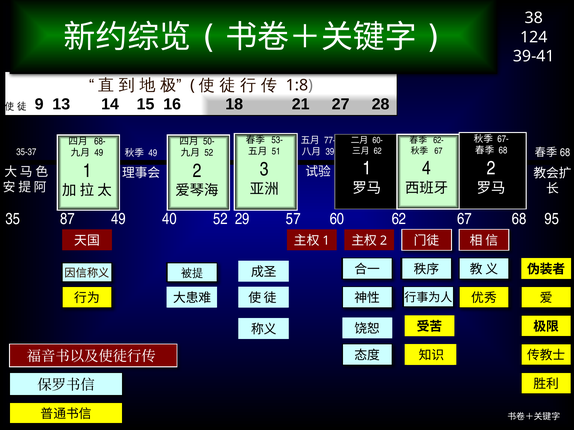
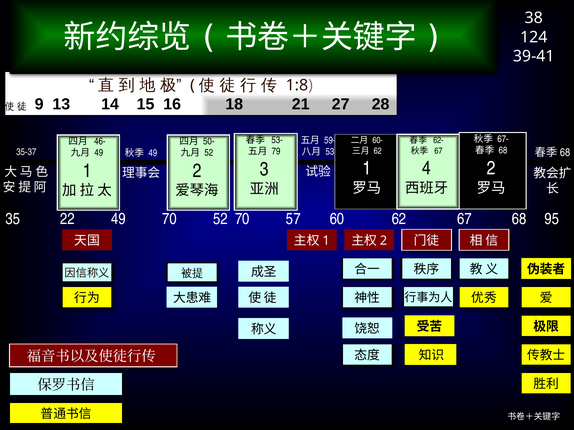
77-: 77- -> 59- (330, 140)
68-: 68- -> 46- (100, 142)
51: 51 -> 79 (276, 152)
39: 39 -> 53 (330, 152)
87: 87 -> 22 (68, 219)
49 40: 40 -> 70 (169, 219)
52 29: 29 -> 70 (242, 219)
